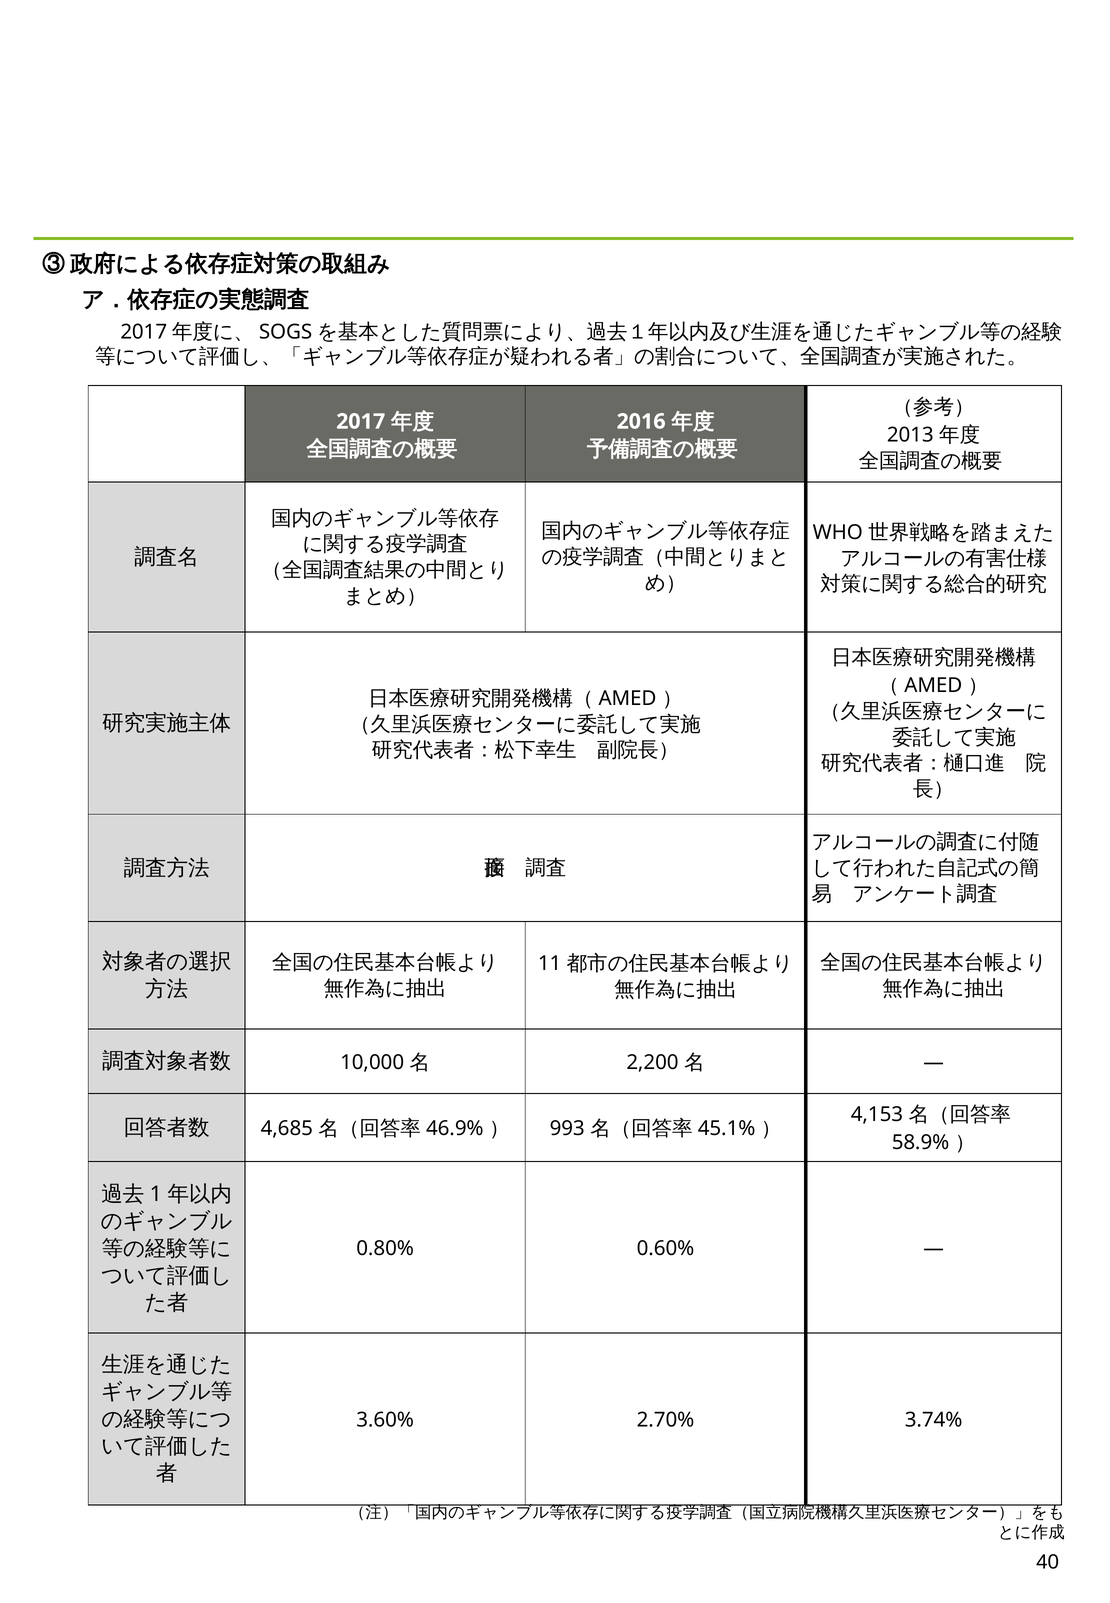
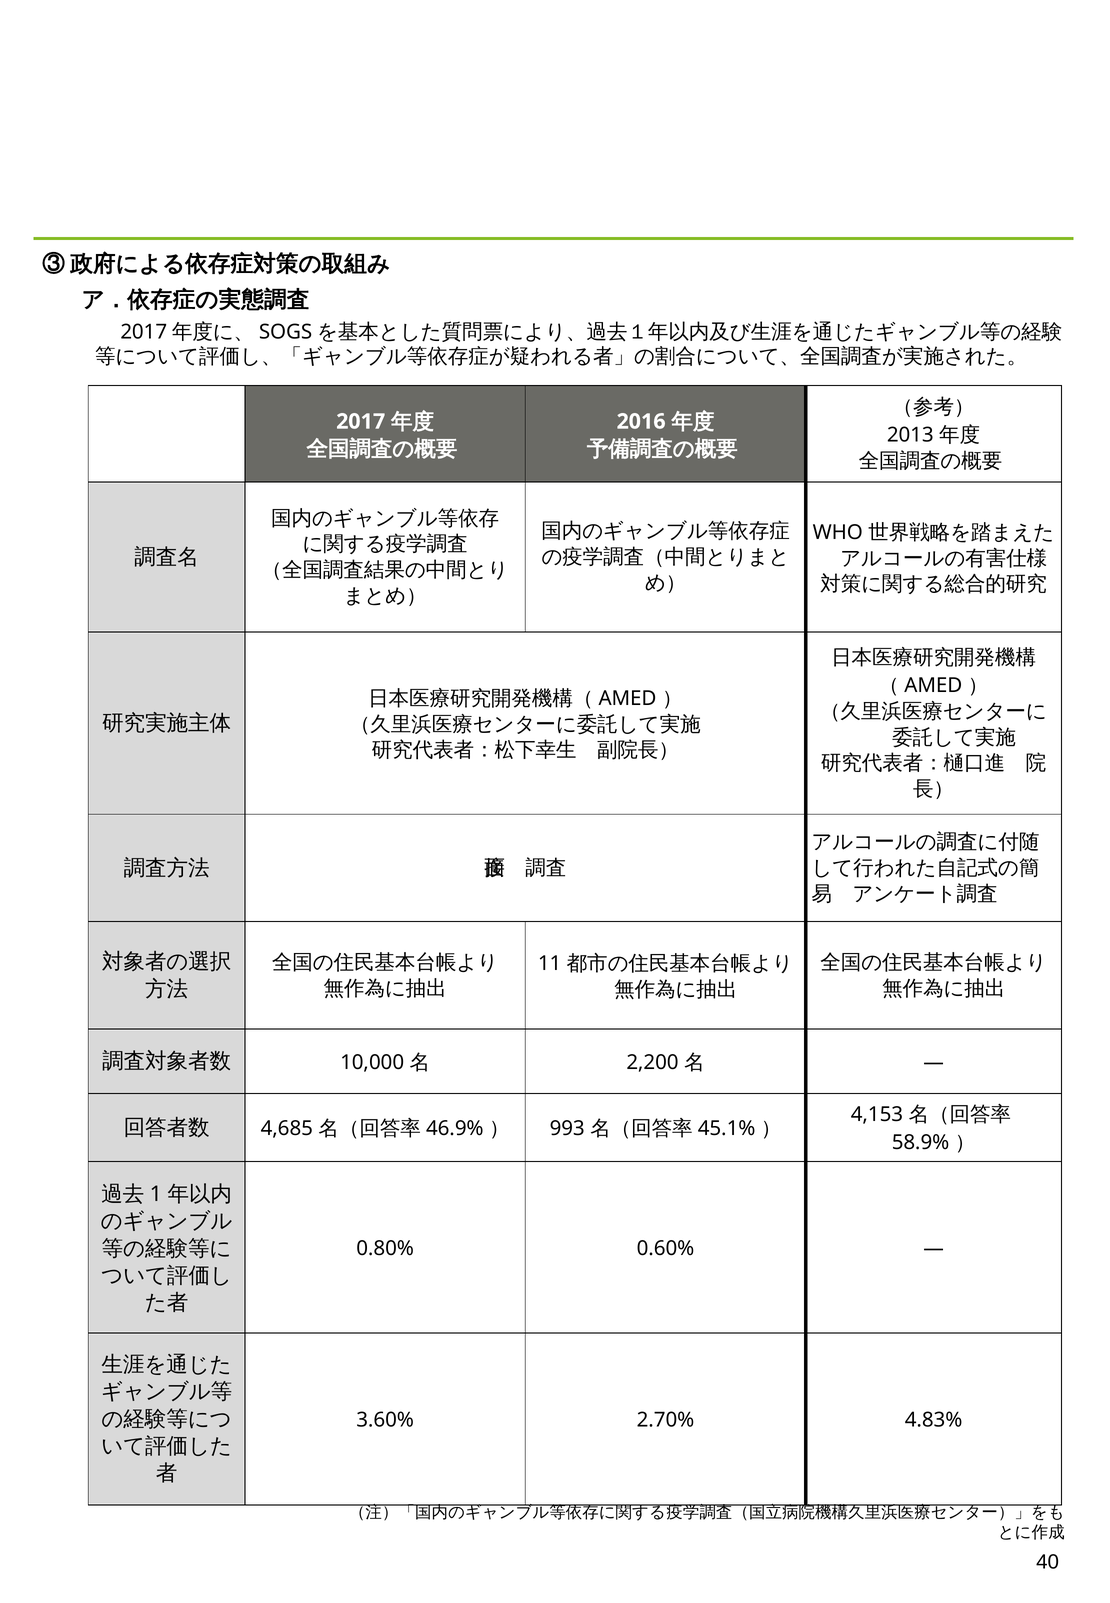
3.74%: 3.74% -> 4.83% (934, 1420)
